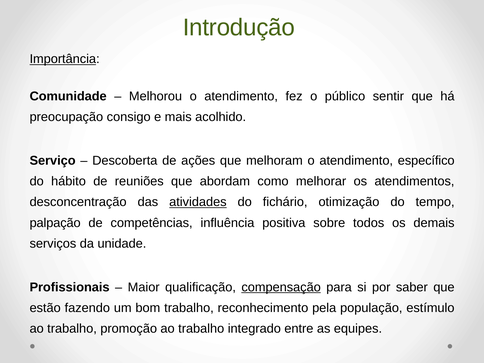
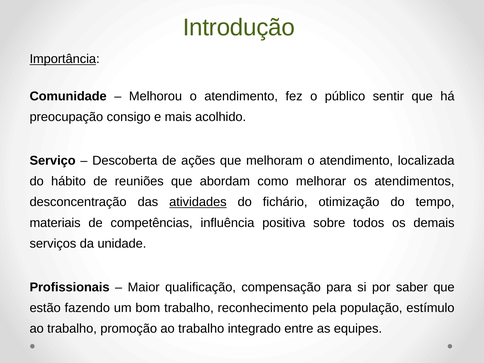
específico: específico -> localizada (426, 161)
palpação: palpação -> materiais (55, 223)
compensação underline: present -> none (281, 287)
